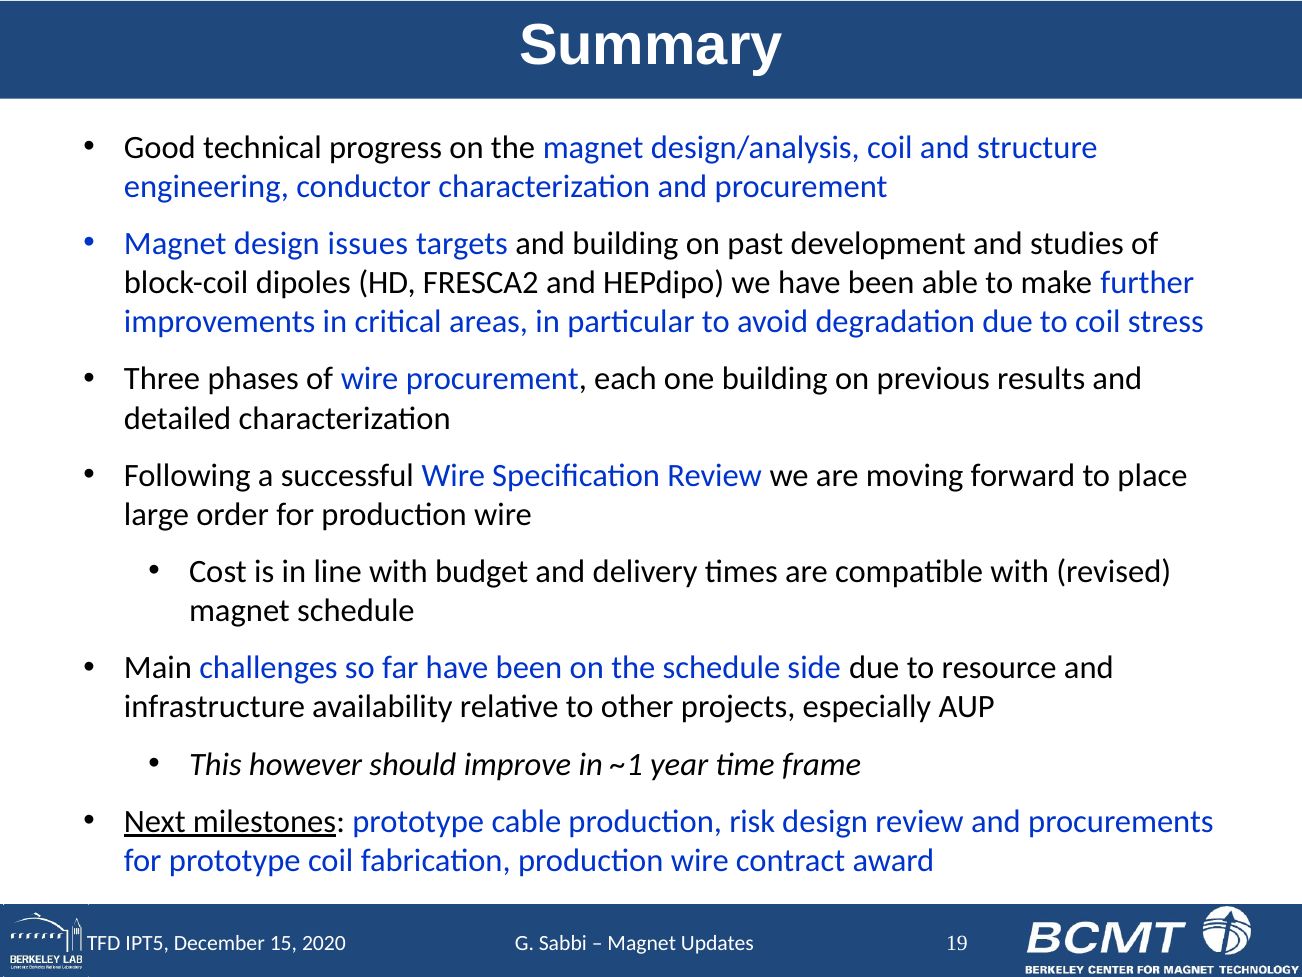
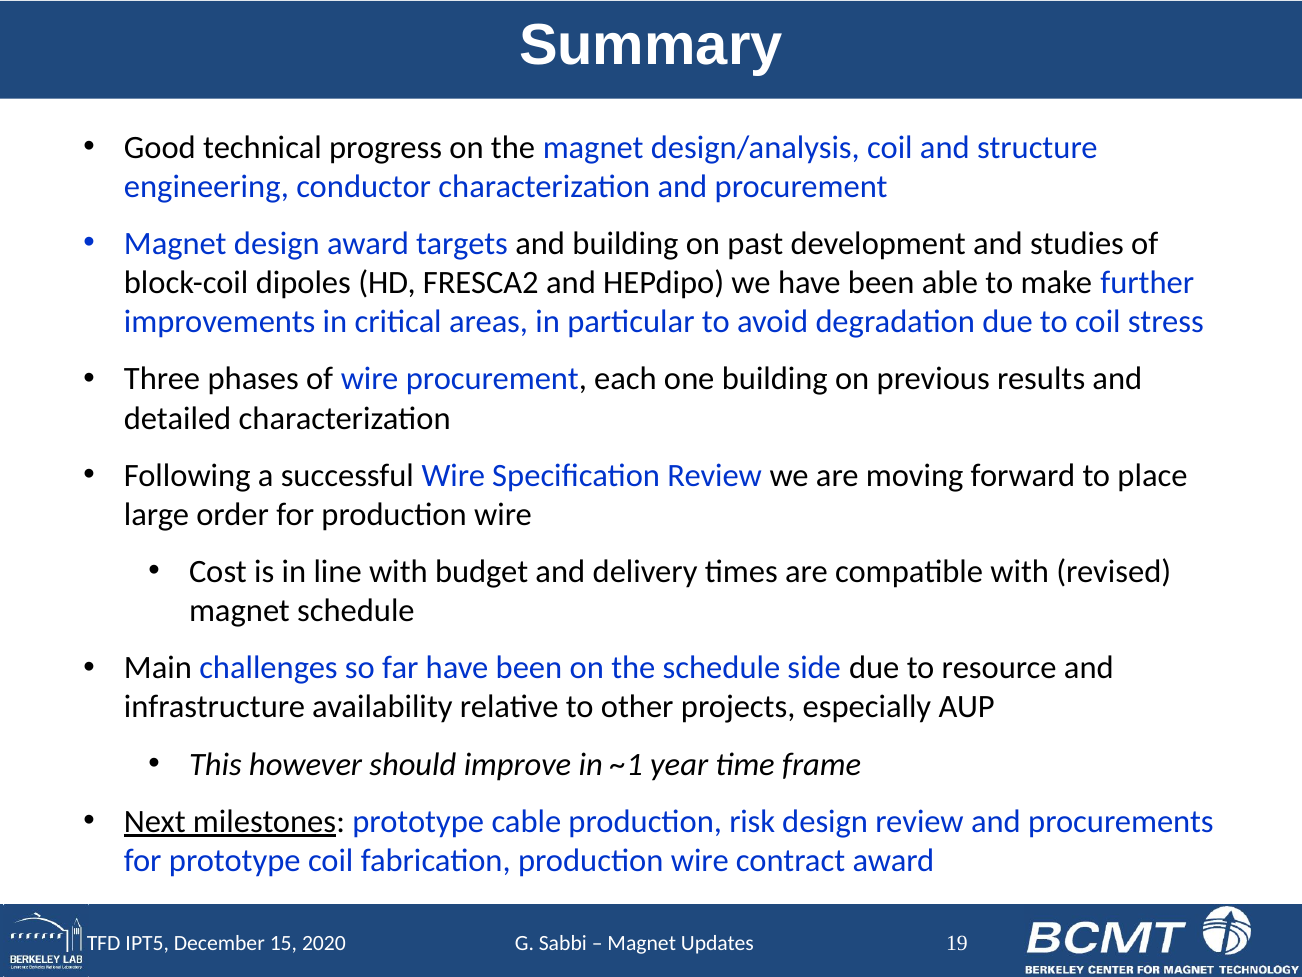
design issues: issues -> award (368, 244)
